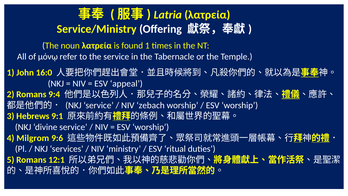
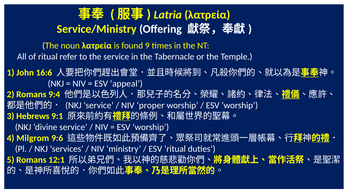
found 1: 1 -> 9 (147, 46)
of μόνῳ: μόνῳ -> ritual (48, 57)
16:0: 16:0 -> 16:6 (44, 73)
zebach: zebach -> proper (151, 105)
